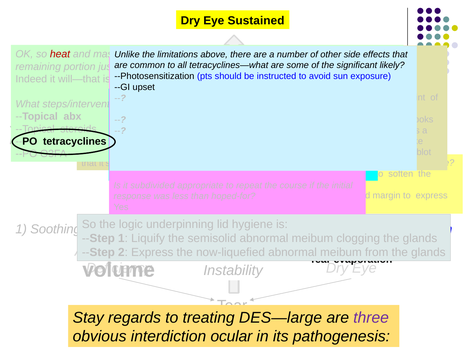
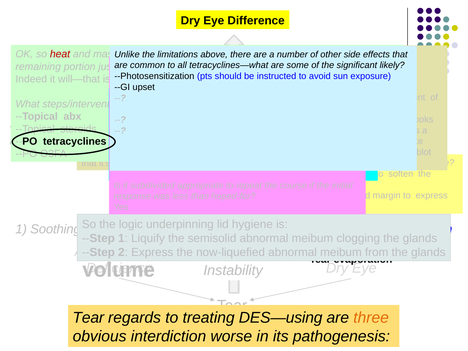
Sustained: Sustained -> Difference (256, 21)
Stay: Stay -> Tear (88, 318)
DES—large: DES—large -> DES—using (281, 318)
three colour: purple -> orange (371, 318)
ocular: ocular -> worse (231, 336)
